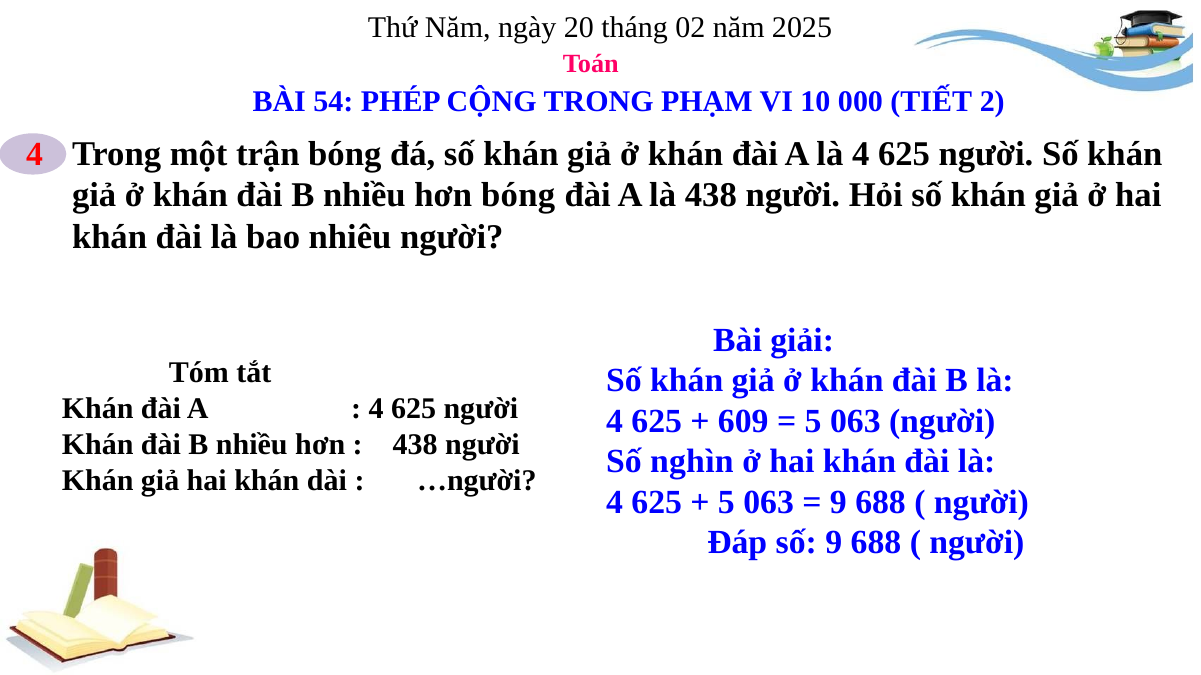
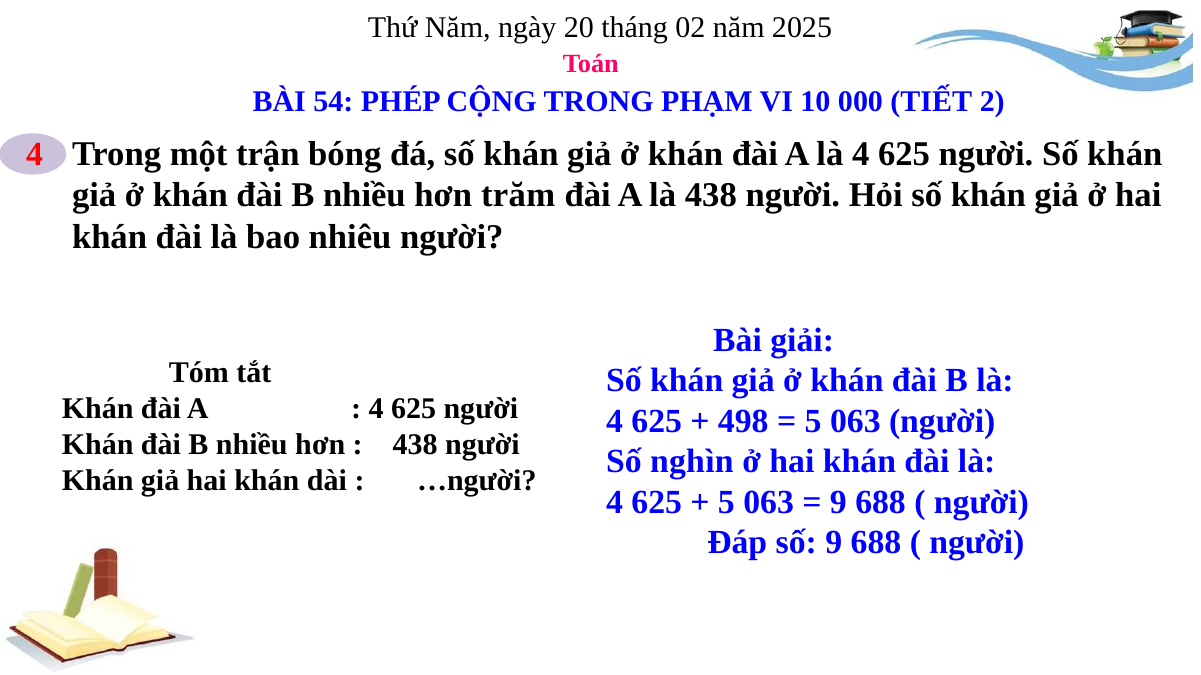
hơn bóng: bóng -> trăm (518, 195)
609: 609 -> 498 (743, 421)
